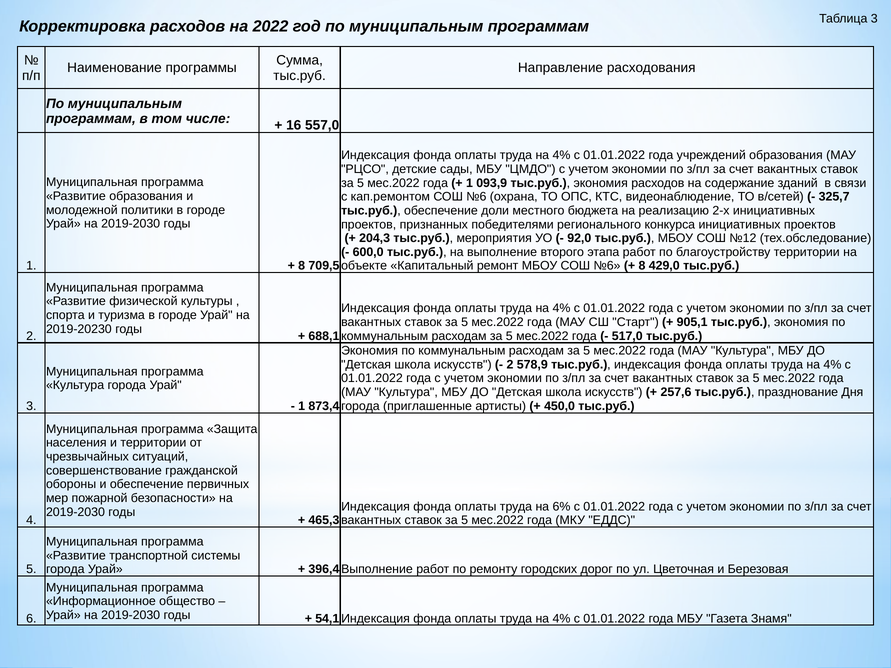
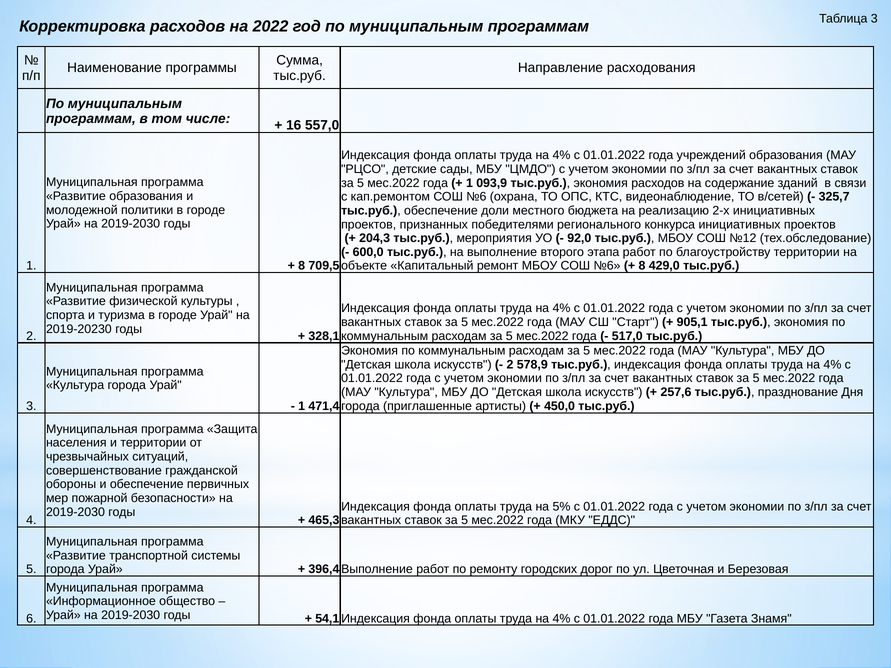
688,1: 688,1 -> 328,1 (324, 336)
873,4: 873,4 -> 471,4 (324, 406)
6%: 6% -> 5% (562, 507)
